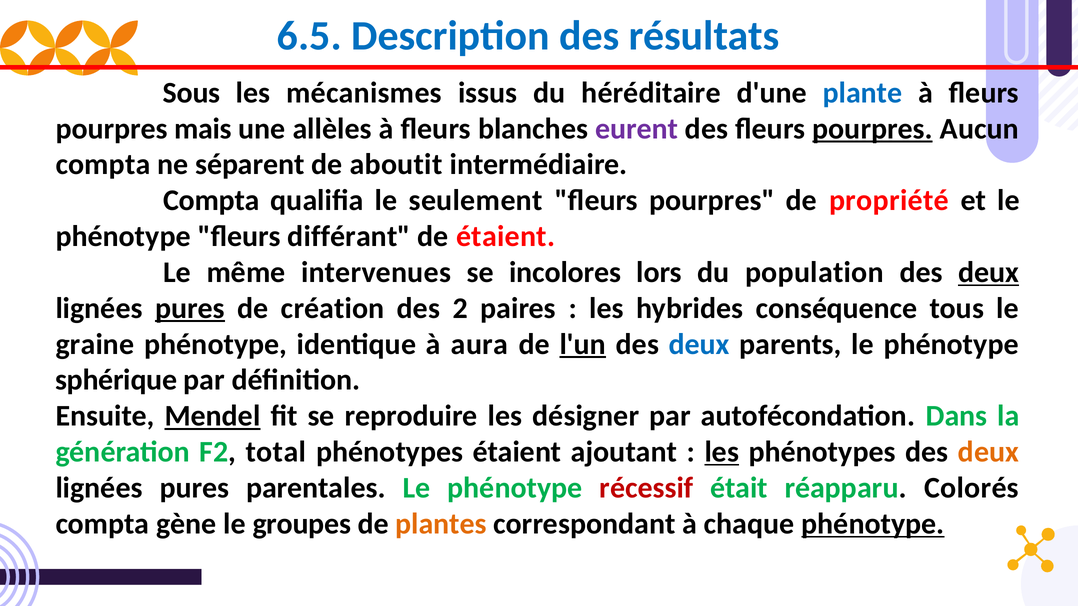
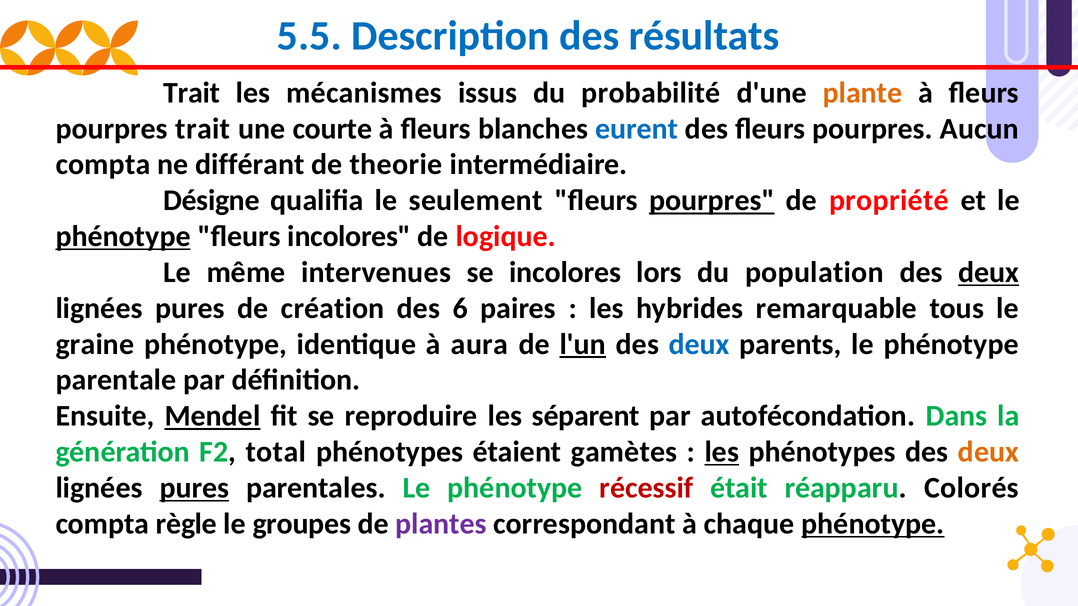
6.5: 6.5 -> 5.5 (309, 36)
Sous: Sous -> Trait (192, 93)
héréditaire: héréditaire -> probabilité (651, 93)
plante colour: blue -> orange (863, 93)
pourpres mais: mais -> trait (203, 129)
allèles: allèles -> courte (332, 129)
eurent colour: purple -> blue (637, 129)
pourpres underline: present -> none (873, 129)
séparent: séparent -> différant (250, 165)
aboutit: aboutit -> theorie (396, 165)
Compta: Compta -> Désigne (211, 201)
pourpres underline: none -> present (712, 201)
phénotype underline: none -> present (123, 237)
fleurs différant: différant -> incolores (349, 237)
de étaient: étaient -> logique (506, 237)
pures underline: present -> none (190, 308)
2: 2 -> 6 (460, 308)
conséquence: conséquence -> remarquable (836, 308)
sphérique: sphérique -> parentale (116, 380)
désigner: désigner -> séparent (586, 416)
ajoutant: ajoutant -> gamètes (624, 452)
pures underline: none -> present (194, 488)
gène: gène -> règle (186, 524)
plantes colour: orange -> purple (441, 524)
